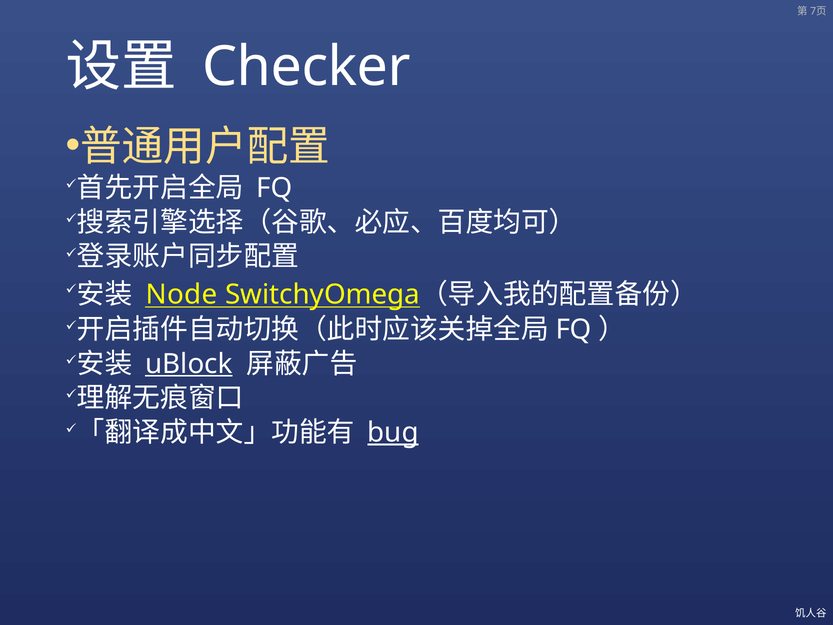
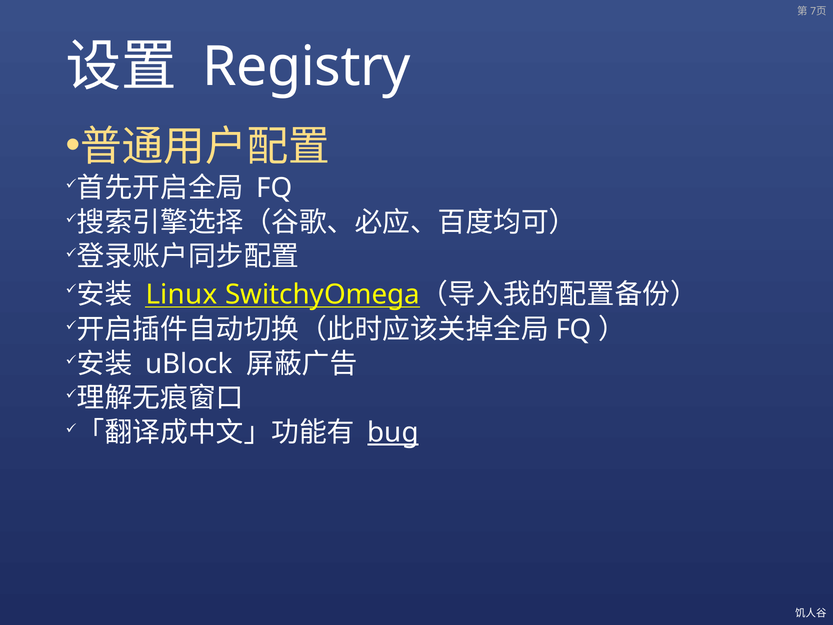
Checker: Checker -> Registry (307, 67)
Node: Node -> Linux (181, 294)
uBlock underline: present -> none (189, 364)
